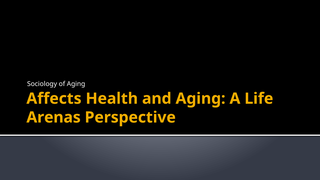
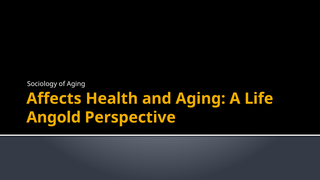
Arenas: Arenas -> Angold (54, 117)
